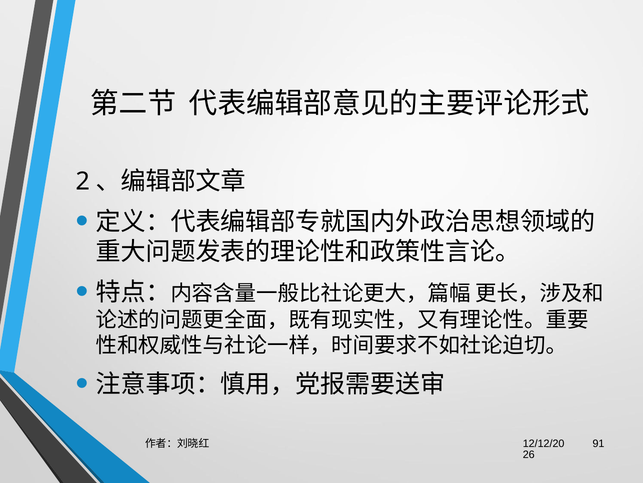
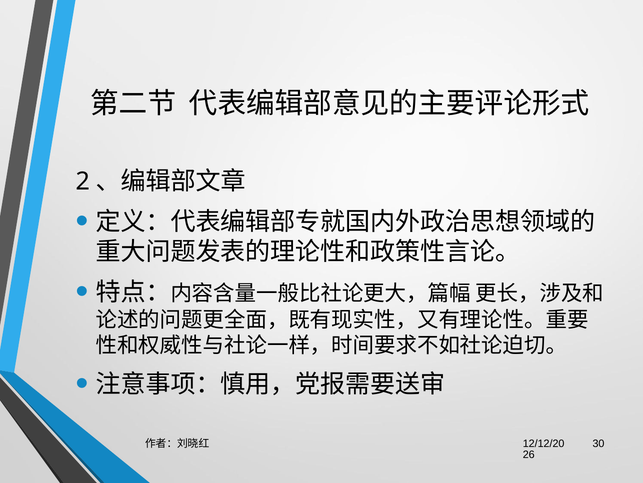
91: 91 -> 30 (598, 443)
